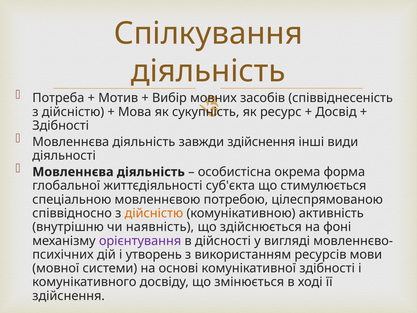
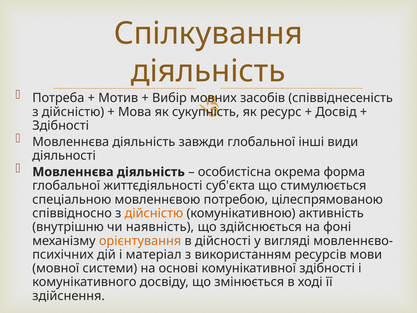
завжди здійснення: здійснення -> глобальної (261, 142)
орієнтування colour: purple -> orange (140, 241)
утворень: утворень -> матеріал (154, 254)
